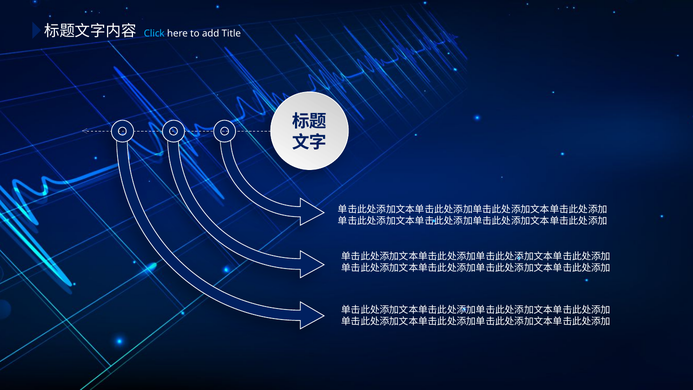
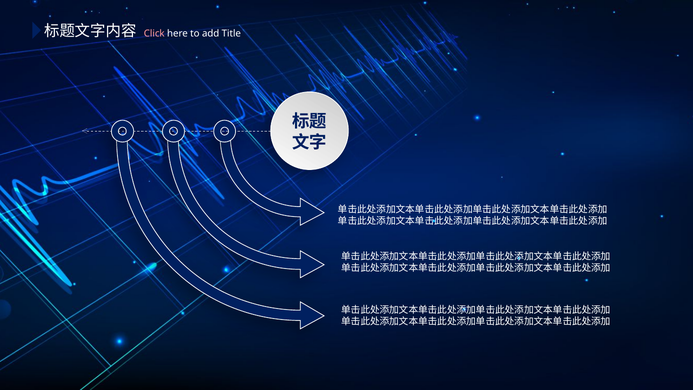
Click colour: light blue -> pink (154, 33)
